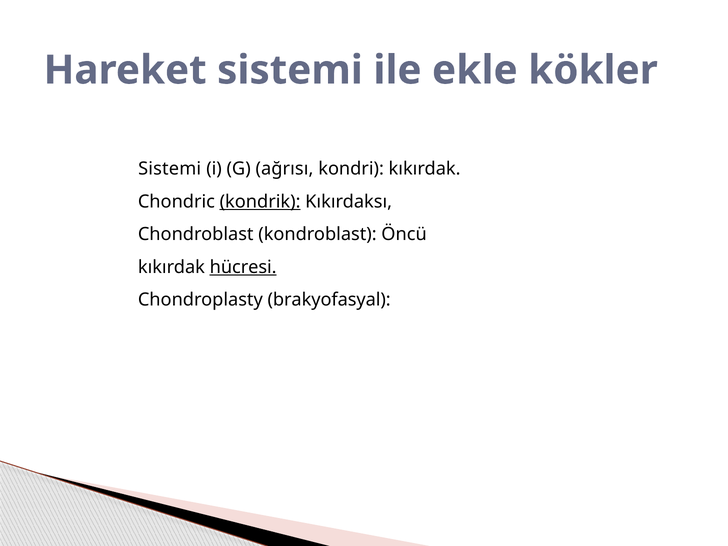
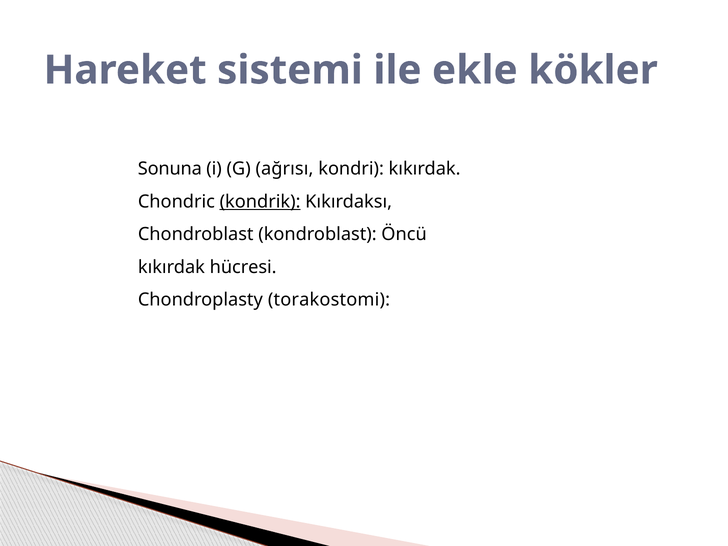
Sistemi: Sistemi -> Sonuna (170, 169)
hücresi underline: present -> none (243, 267)
brakyofasyal: brakyofasyal -> torakostomi (329, 300)
